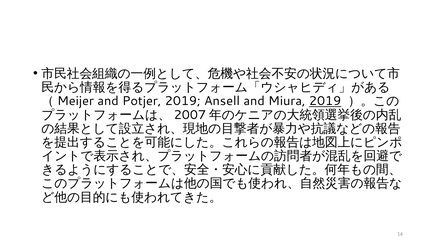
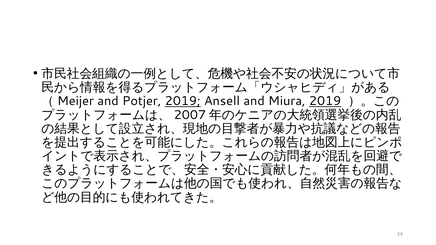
2019 underline: none -> present (183, 101)
